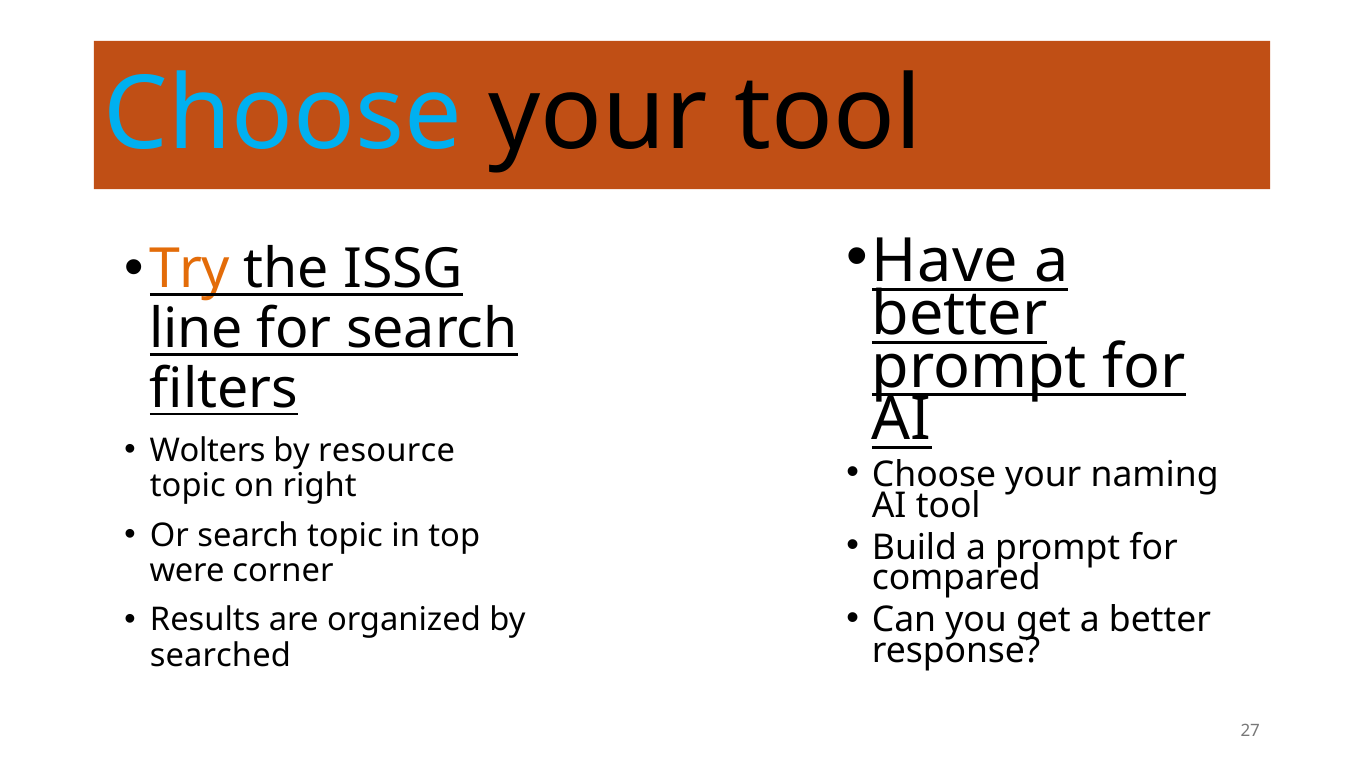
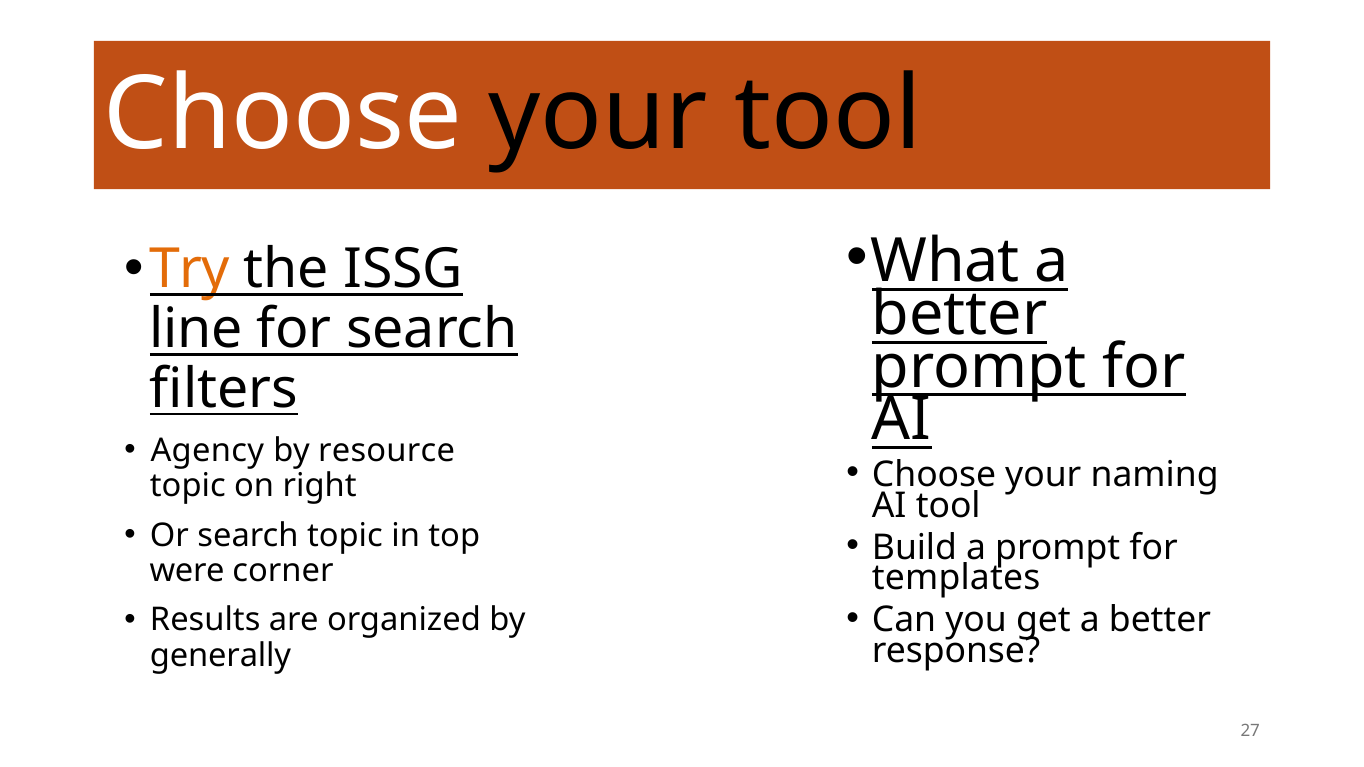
Choose colour: light blue -> white (283, 114)
Have: Have -> What (945, 262)
Wolters: Wolters -> Agency (207, 451)
compared: compared -> templates (956, 578)
searched: searched -> generally (221, 656)
